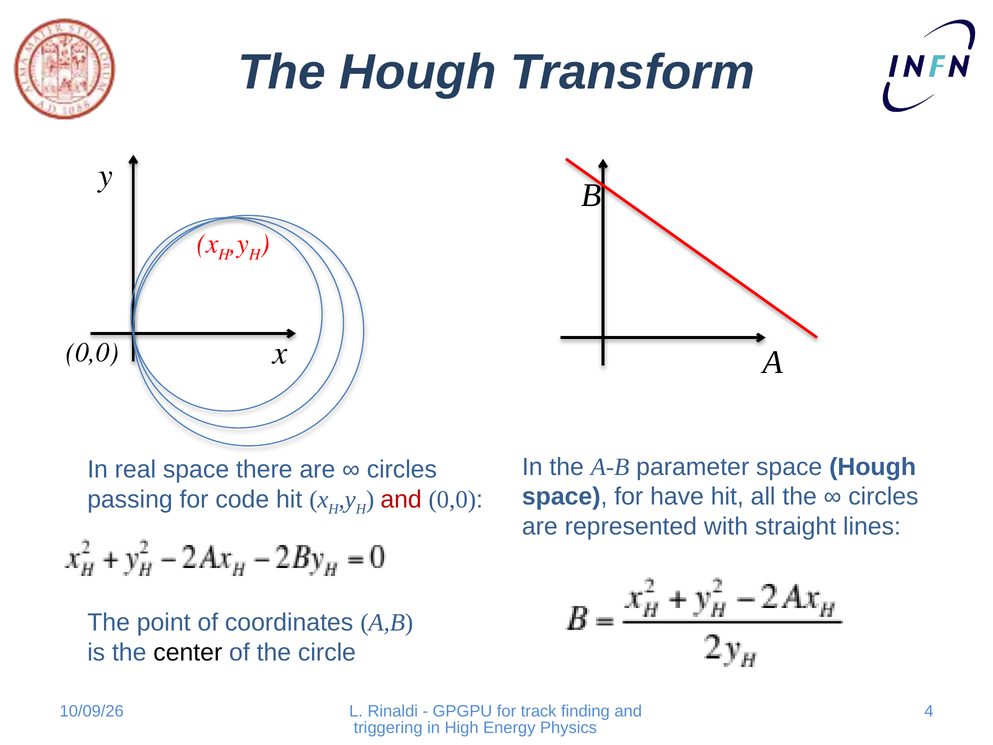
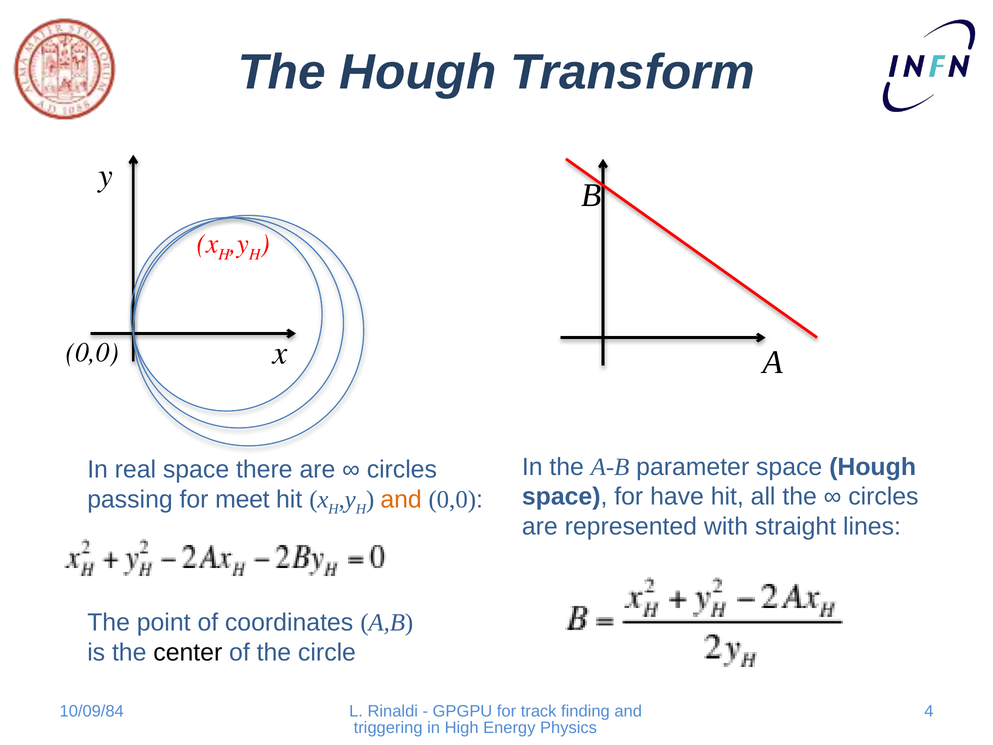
code: code -> meet (242, 499)
and colour: red -> orange (401, 499)
10/09/26: 10/09/26 -> 10/09/84 (92, 711)
